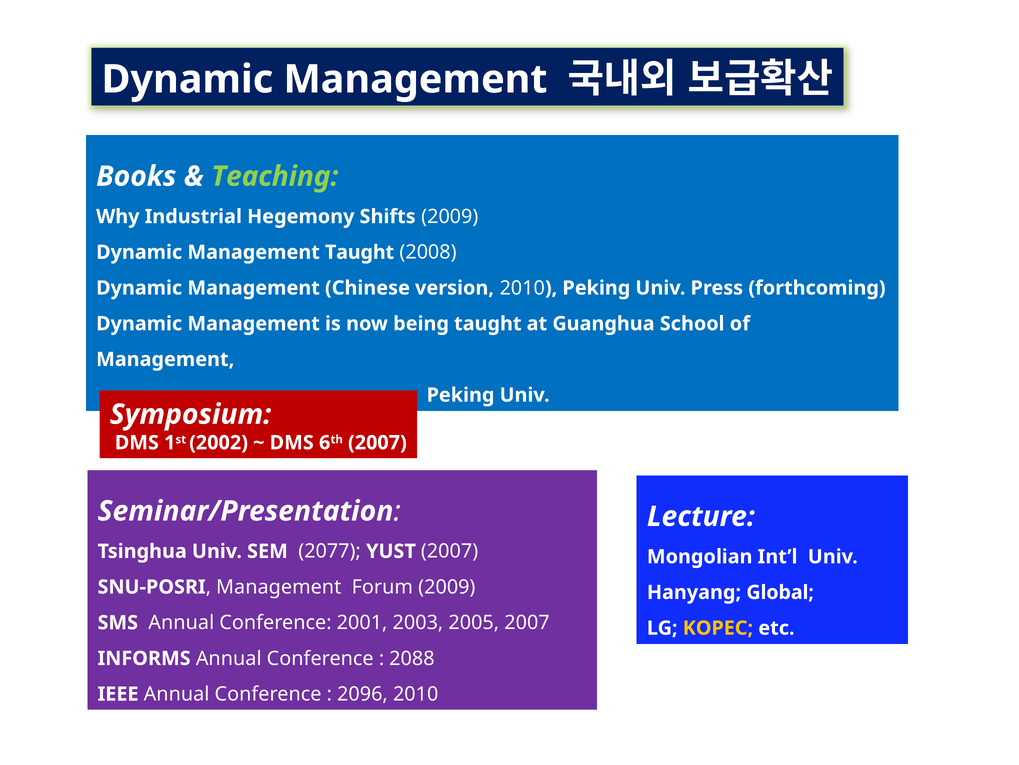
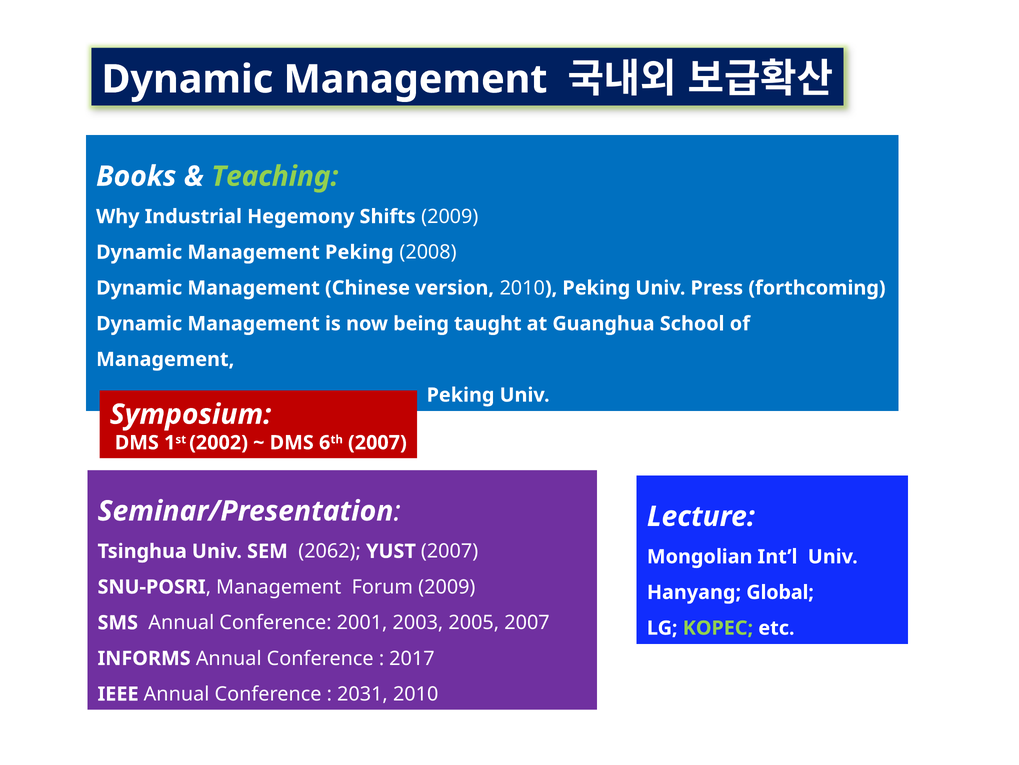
Dynamic Management Taught: Taught -> Peking (359, 252)
2077: 2077 -> 2062 (330, 551)
KOPEC colour: yellow -> light green (718, 628)
2088: 2088 -> 2017 (412, 658)
2096: 2096 -> 2031 (362, 693)
